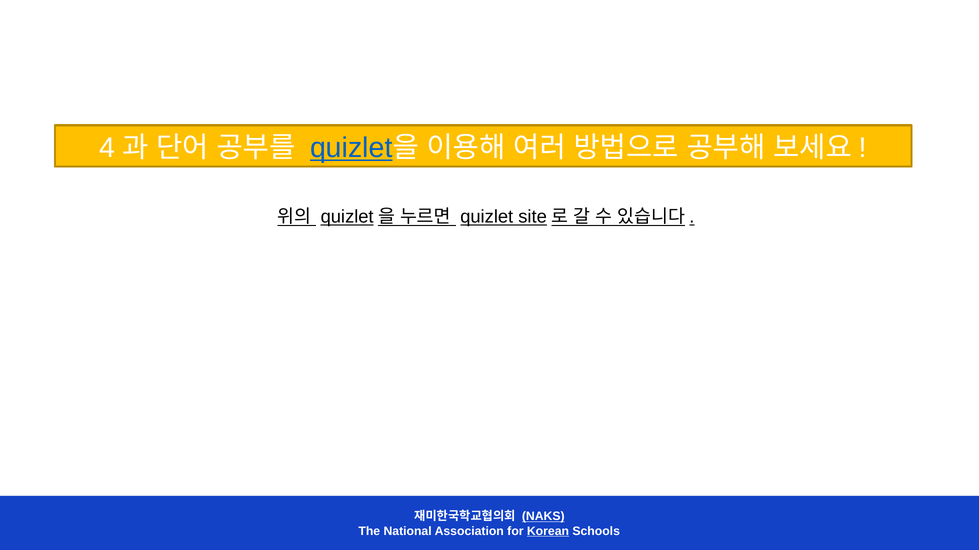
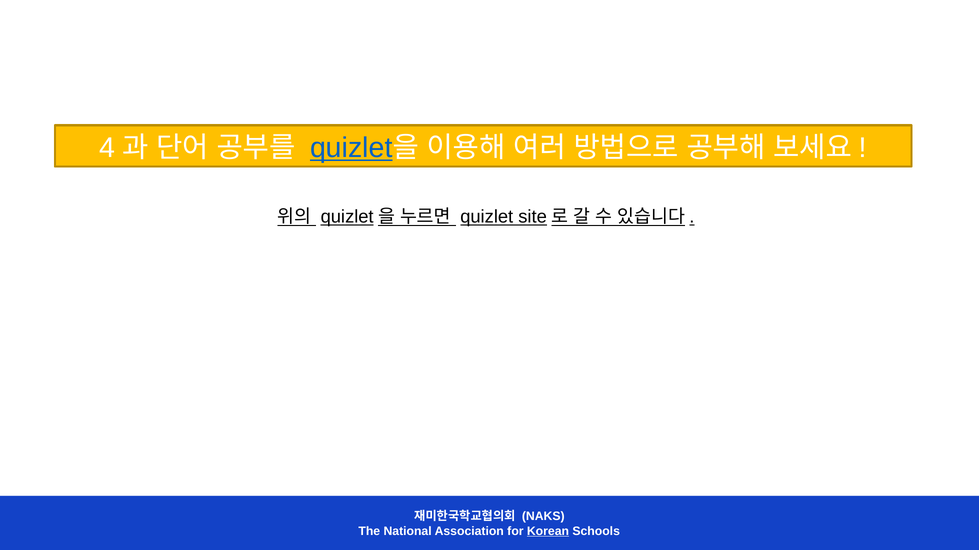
NAKS underline: present -> none (543, 517)
